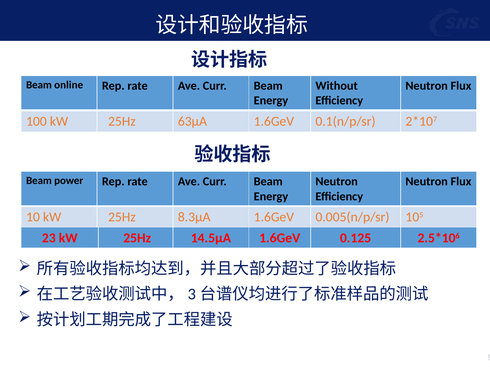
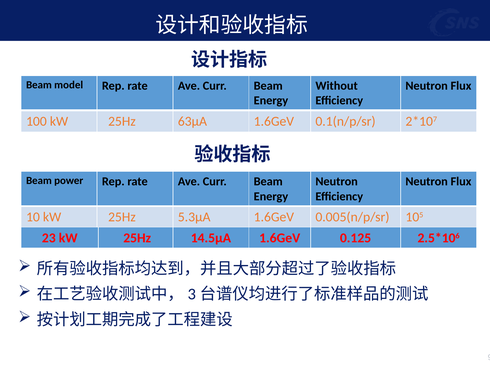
online: online -> model (69, 85)
8.3μA: 8.3μA -> 5.3μA (194, 217)
